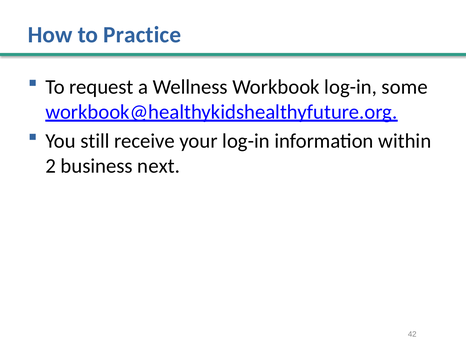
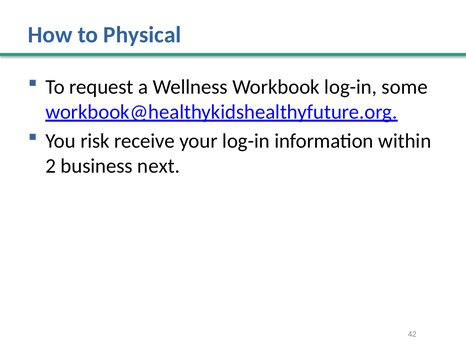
Practice: Practice -> Physical (142, 35)
still: still -> risk (95, 141)
